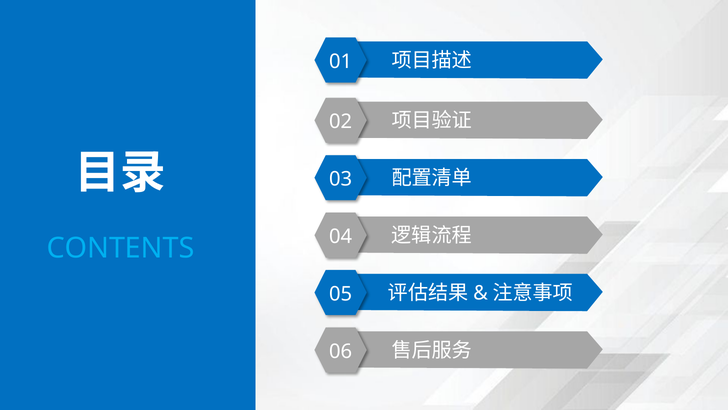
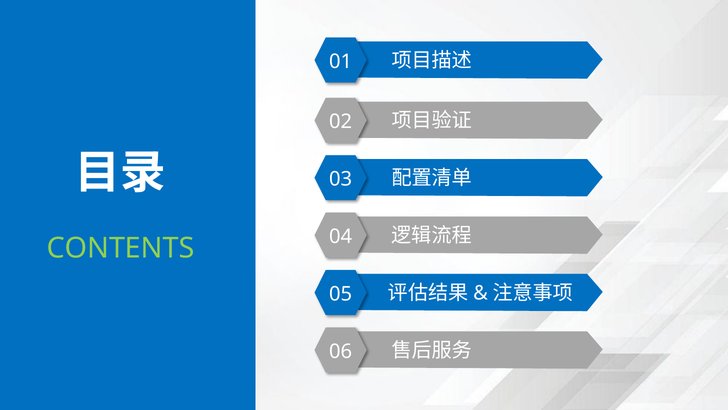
CONTENTS colour: light blue -> light green (121, 248)
